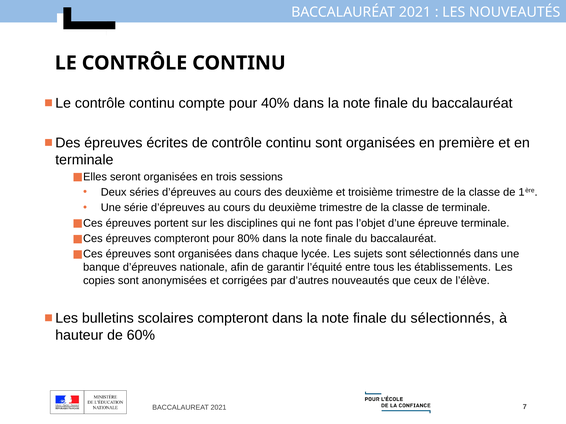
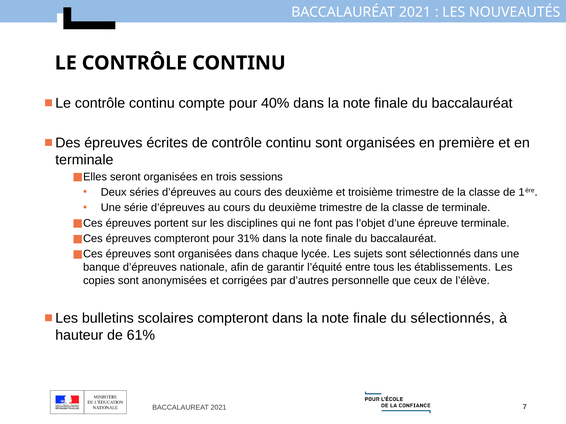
80%: 80% -> 31% (248, 239)
d’autres nouveautés: nouveautés -> personnelle (361, 281)
60%: 60% -> 61% (141, 336)
